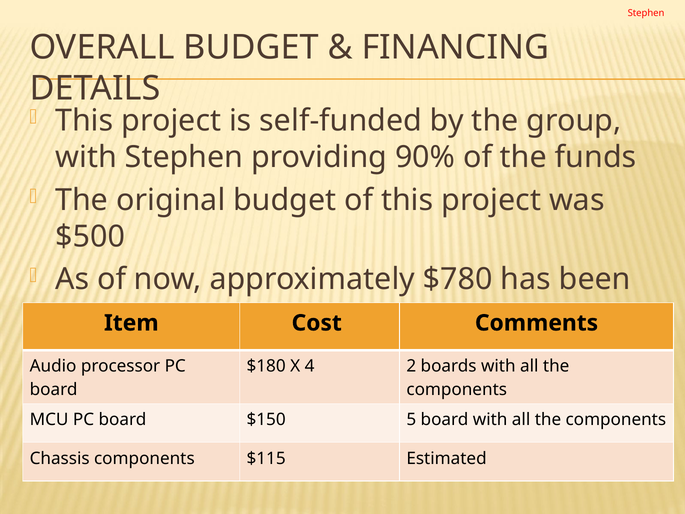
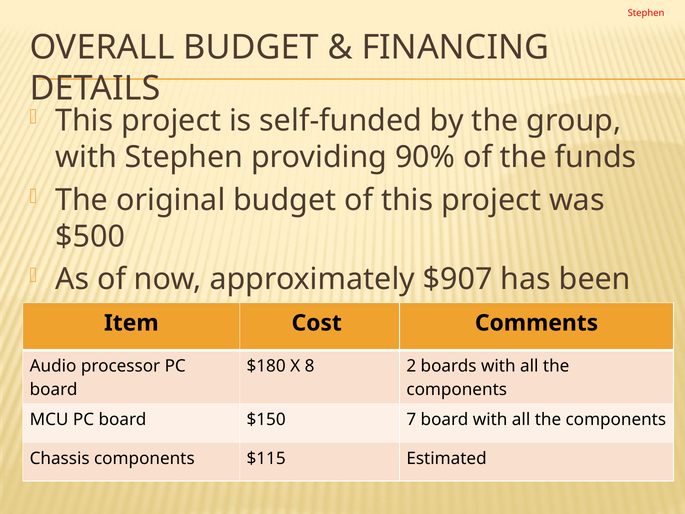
$780: $780 -> $907 (458, 279)
4: 4 -> 8 (310, 366)
5: 5 -> 7 (411, 420)
